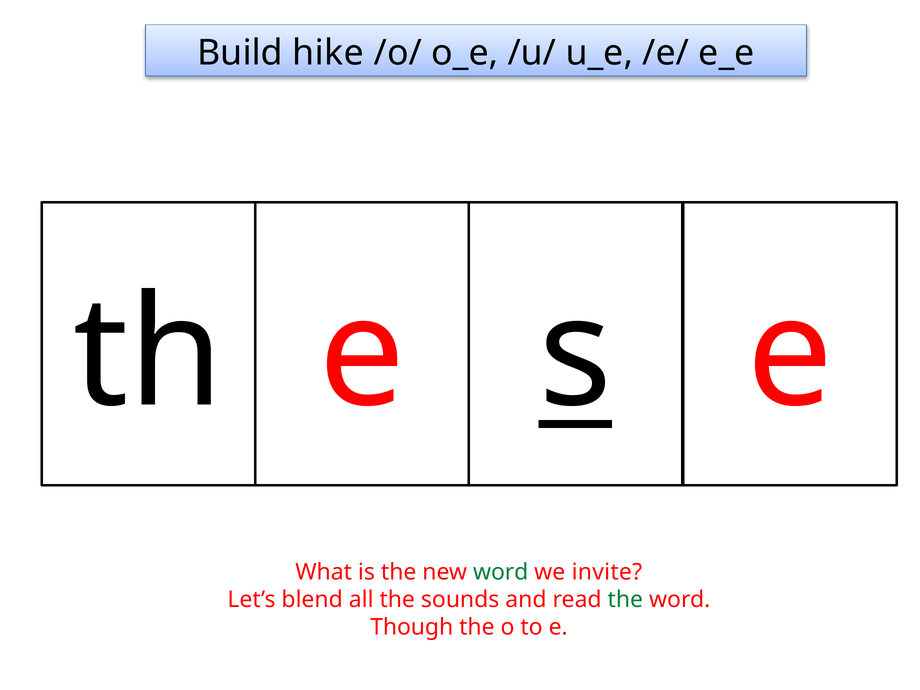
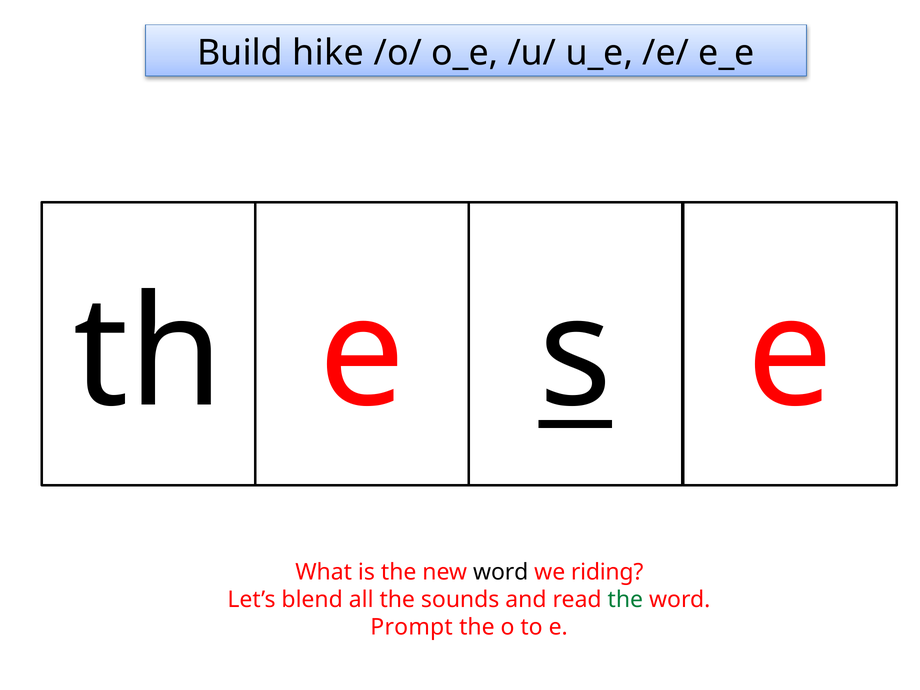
word colour: green -> black (501, 572)
invite: invite -> riding (607, 572)
Though: Though -> Prompt (412, 627)
